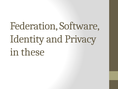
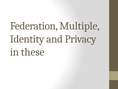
Software: Software -> Multiple (79, 26)
